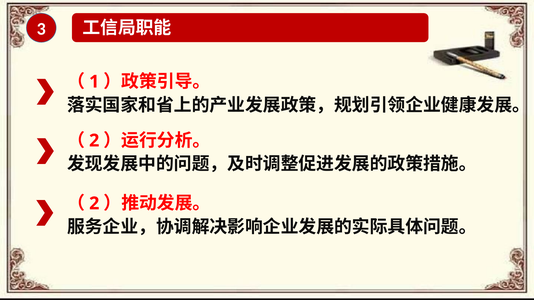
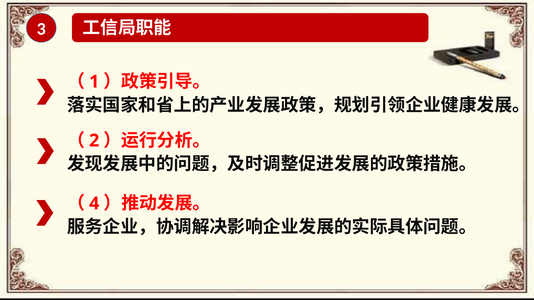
2: 2 -> 4 (94, 204)
